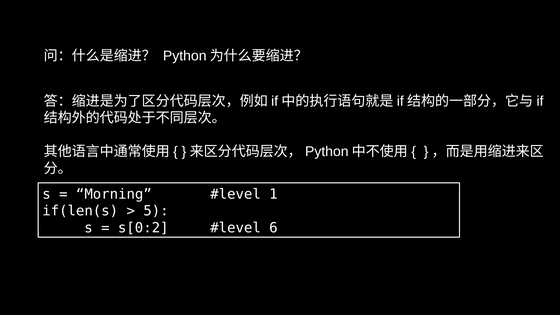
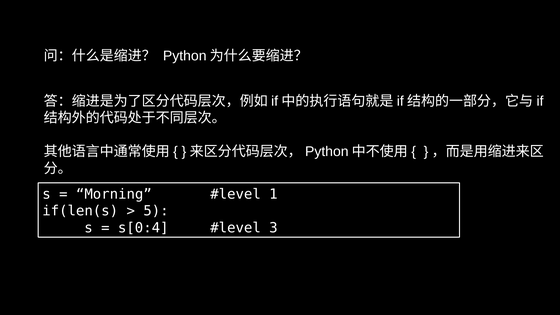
s[0:2: s[0:2 -> s[0:4 (143, 228)
6: 6 -> 3 (273, 228)
